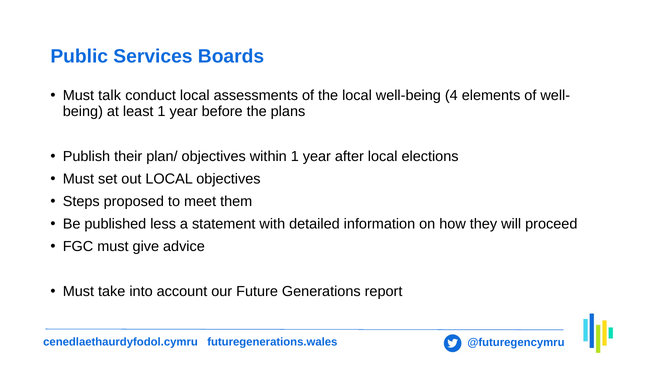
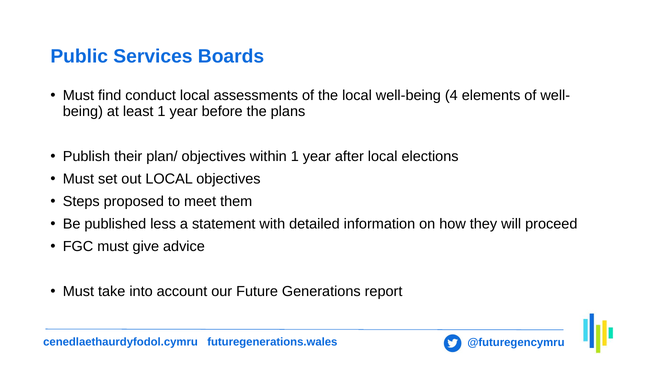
talk: talk -> find (110, 96)
